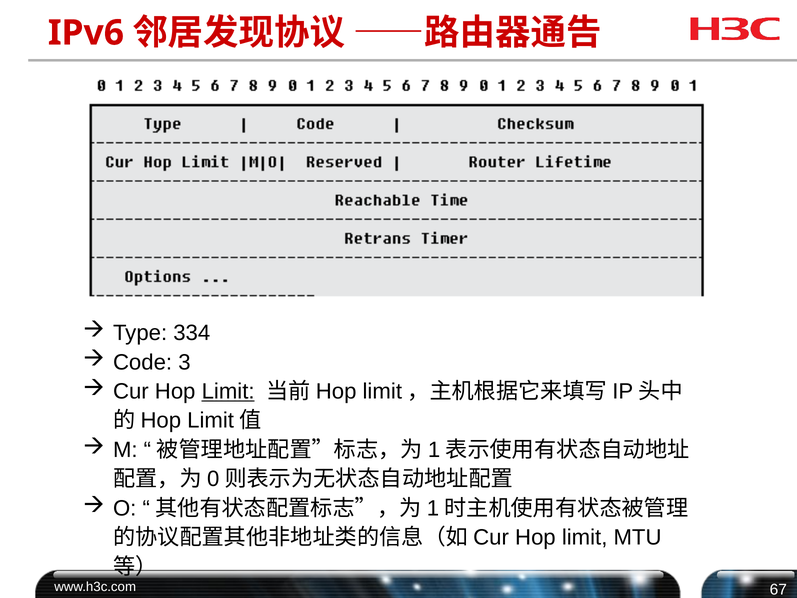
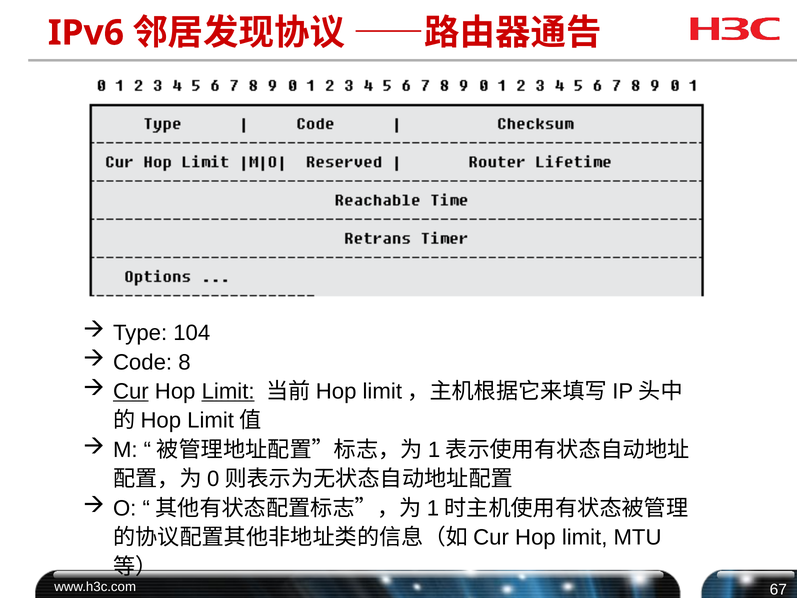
334: 334 -> 104 (192, 333)
3: 3 -> 8 (184, 362)
Cur underline: none -> present (131, 391)
